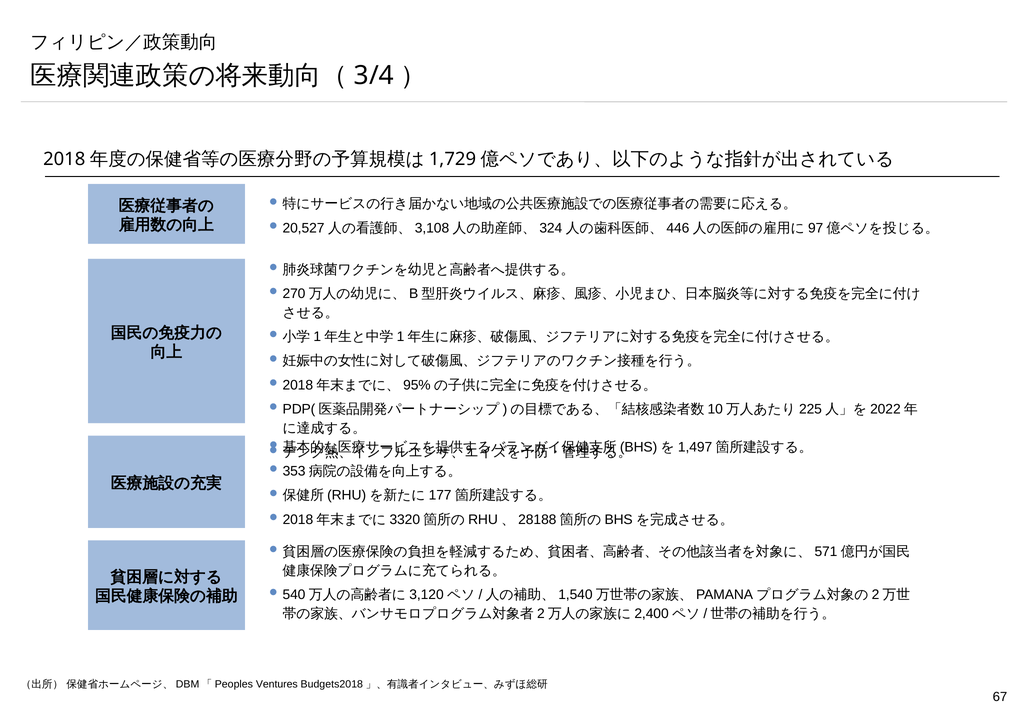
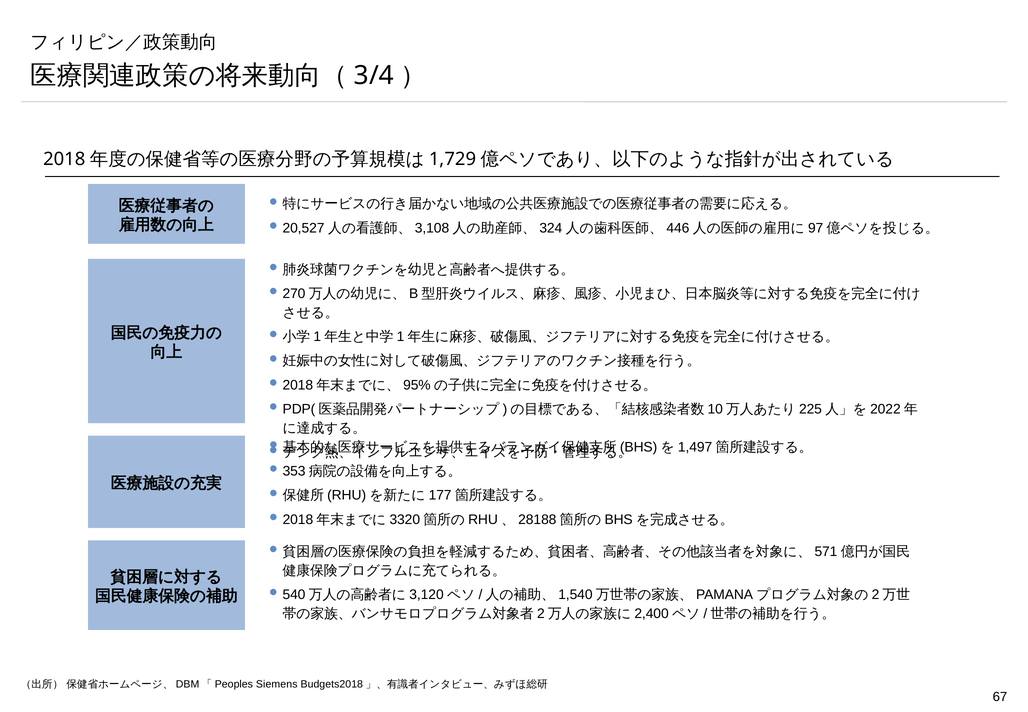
Ventures: Ventures -> Siemens (277, 684)
